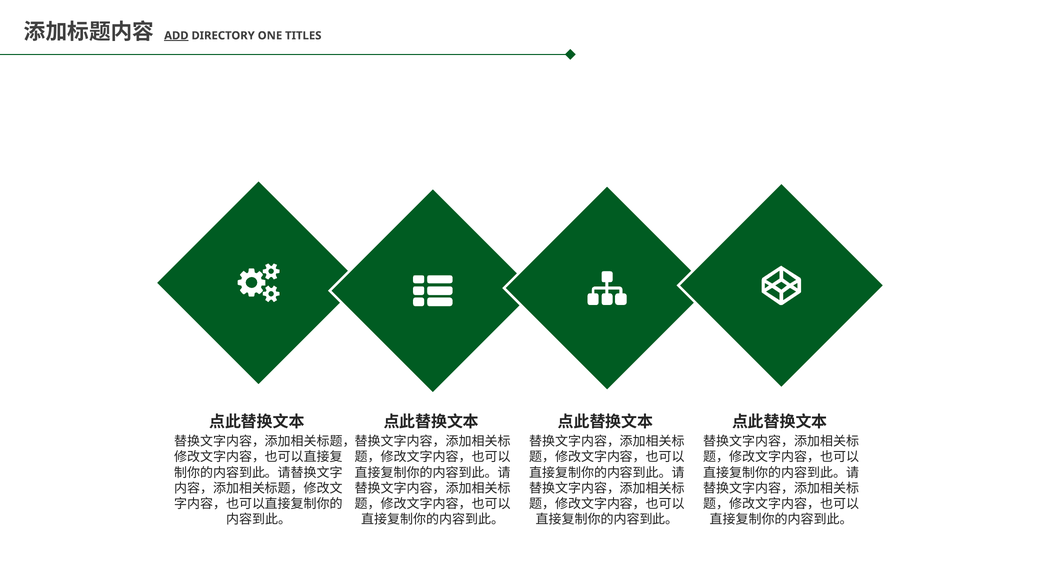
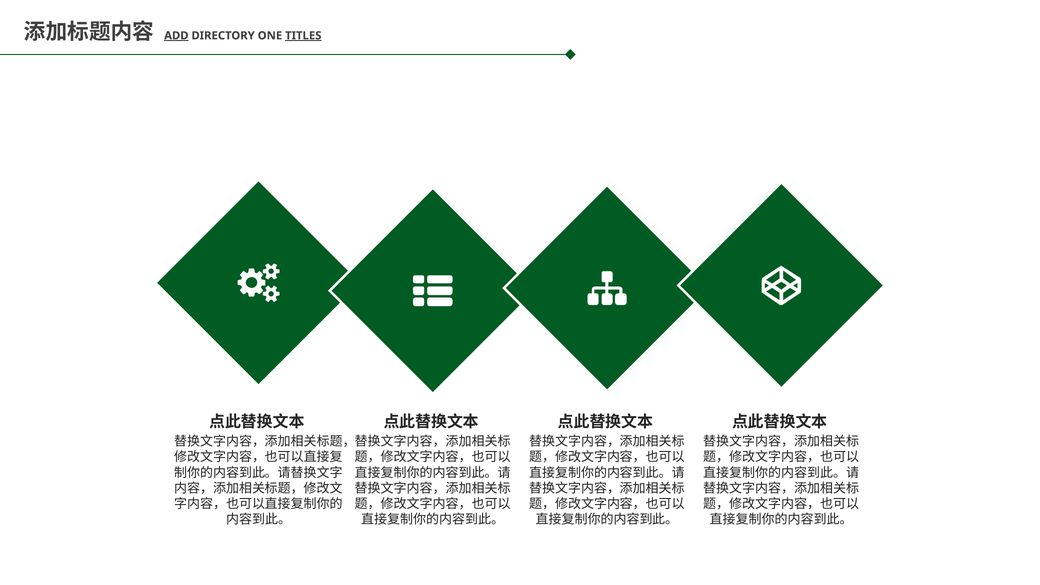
TITLES underline: none -> present (303, 36)
